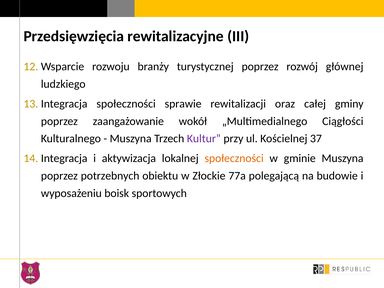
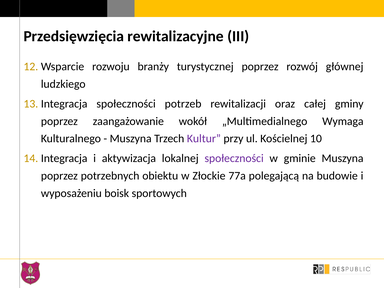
sprawie: sprawie -> potrzeb (183, 104)
Ciągłości: Ciągłości -> Wymaga (343, 121)
37: 37 -> 10 (316, 139)
społeczności colour: orange -> purple (234, 158)
